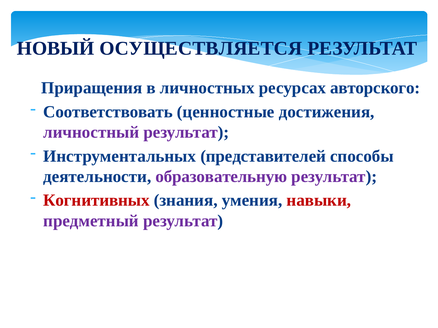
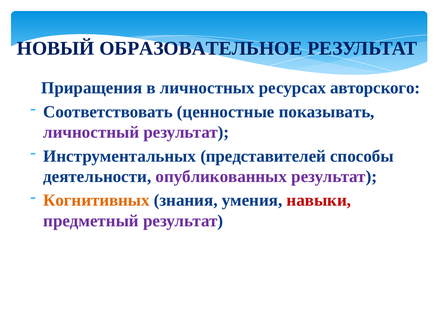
ОСУЩЕСТВЛЯЕТСЯ: ОСУЩЕСТВЛЯЕТСЯ -> ОБРАЗОВАТЕЛЬНОЕ (201, 48)
достижения: достижения -> показывать (327, 112)
образовательную: образовательную -> опубликованных (221, 177)
Когнитивных colour: red -> orange (96, 201)
